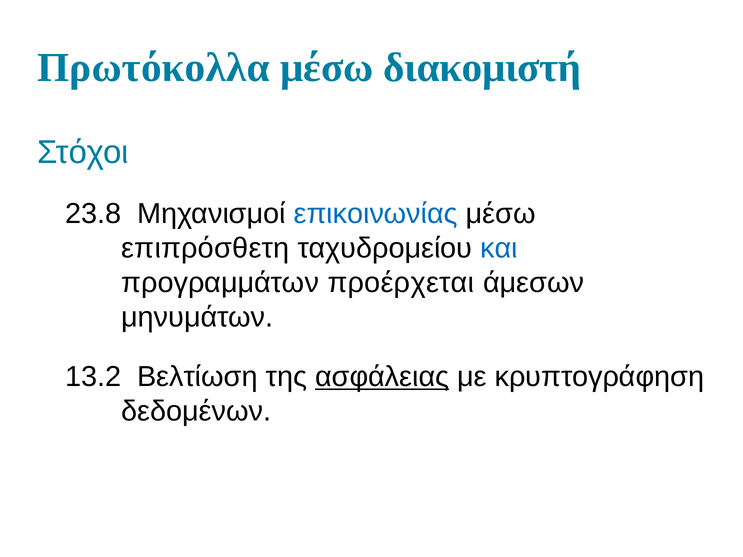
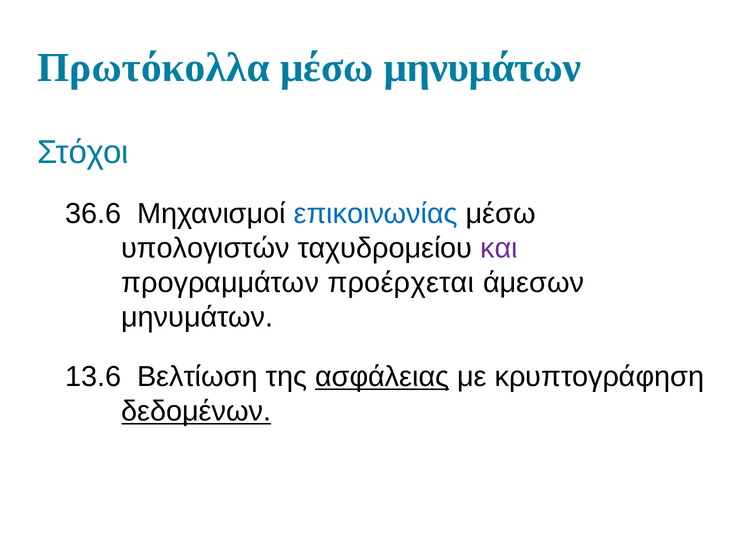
μέσω διακομιστή: διακομιστή -> μηνυμάτων (482, 68)
23.8: 23.8 -> 36.6 (93, 214)
επιπρόσθετη: επιπρόσθετη -> υπολογιστών (205, 248)
και colour: blue -> purple (499, 248)
13.2: 13.2 -> 13.6 (93, 377)
δεδομένων underline: none -> present (196, 412)
